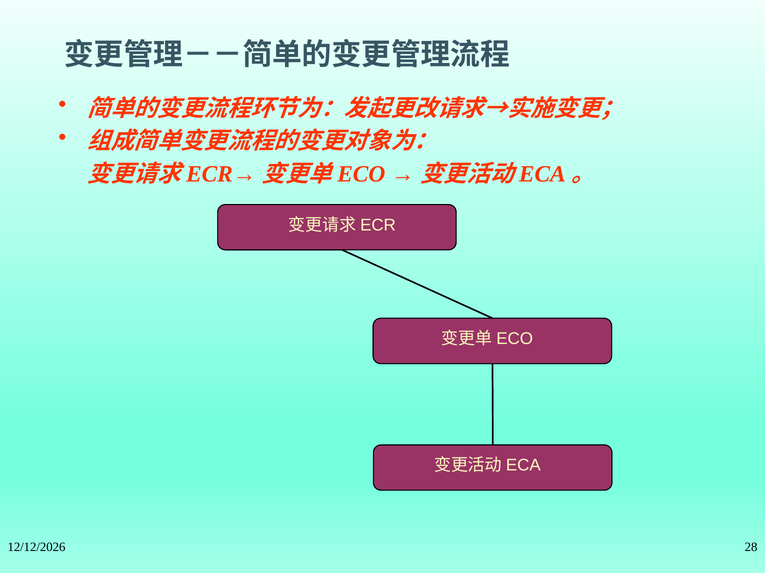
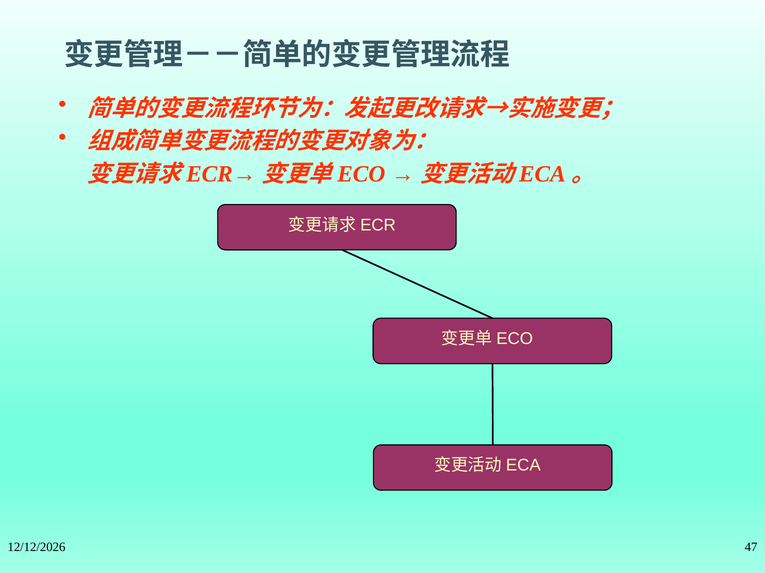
28: 28 -> 47 (751, 548)
